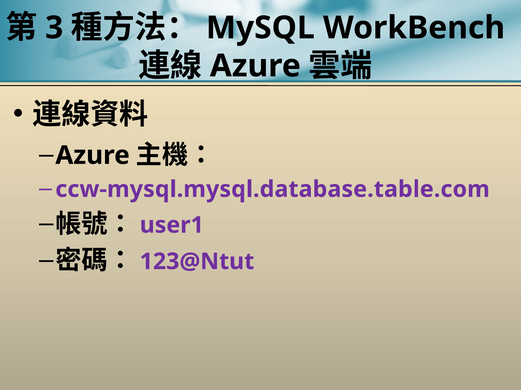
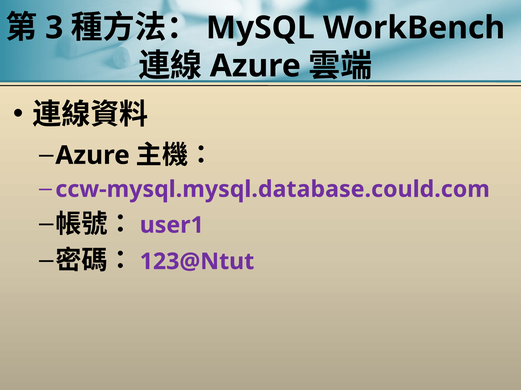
ccw-mysql.mysql.database.table.com: ccw-mysql.mysql.database.table.com -> ccw-mysql.mysql.database.could.com (273, 190)
